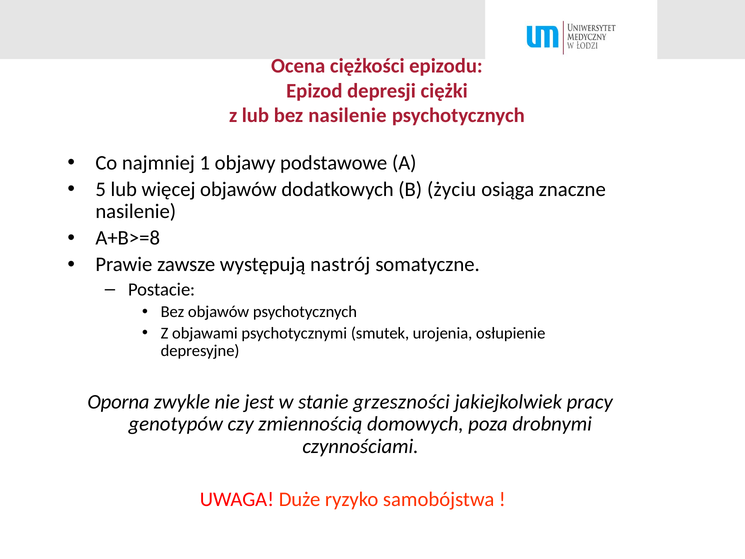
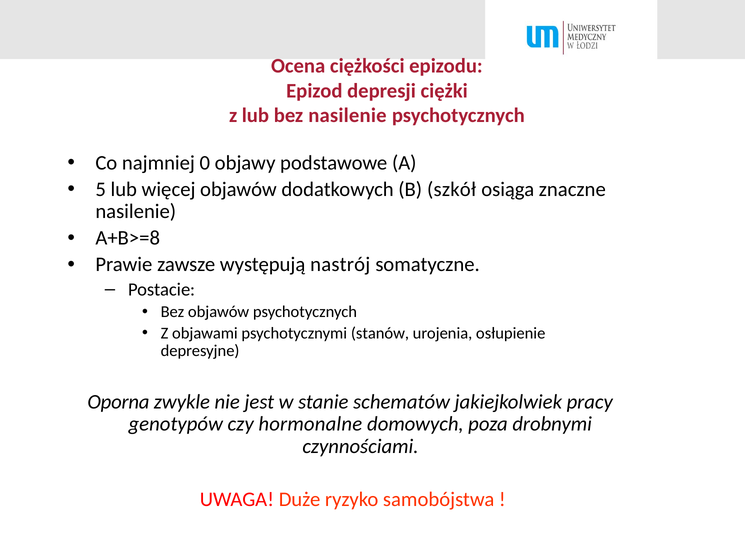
1: 1 -> 0 (205, 163)
życiu: życiu -> szkół (452, 189)
smutek: smutek -> stanów (380, 333)
grzeszności: grzeszności -> schematów (402, 402)
zmiennością: zmiennością -> hormonalne (310, 424)
